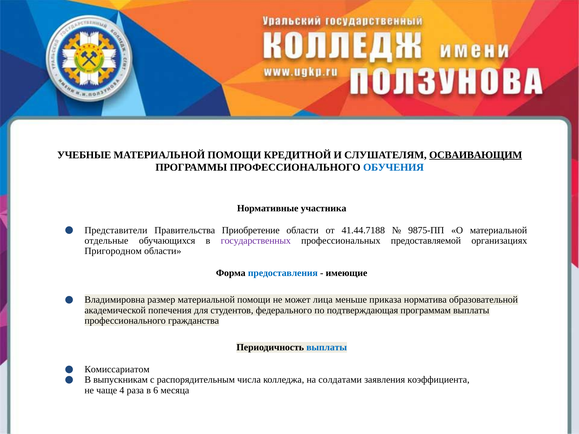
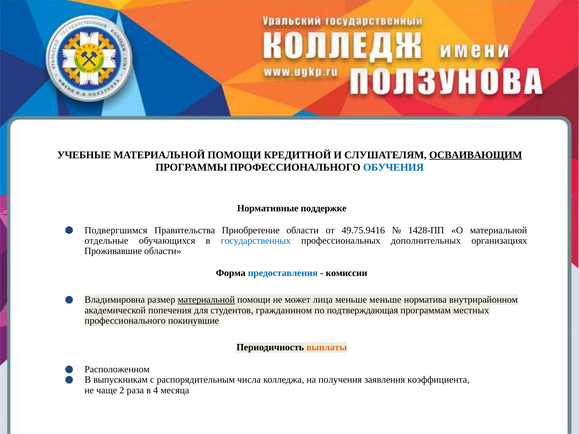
участника: участника -> поддержке (324, 208)
Представители: Представители -> Подвергшимся (116, 230)
41.44.7188: 41.44.7188 -> 49.75.9416 (363, 230)
9875-ПП: 9875-ПП -> 1428-ПП (426, 230)
государственных colour: purple -> blue (256, 241)
предоставляемой: предоставляемой -> дополнительных (426, 241)
Пригородном: Пригородном -> Проживавшие (113, 251)
имеющие: имеющие -> комиссии (347, 273)
материальной underline: none -> present (206, 300)
меньше приказа: приказа -> меньше (385, 300)
образовательной: образовательной -> внутрирайонном (483, 300)
федерального: федерального -> гражданином (284, 310)
программам выплаты: выплаты -> местных (471, 310)
гражданства: гражданства -> покинувшие (194, 321)
выплаты colour: blue -> orange (327, 348)
Комиссариатом: Комиссариатом -> Расположенном (117, 370)
солдатами: солдатами -> получения (340, 380)
4: 4 -> 2 (122, 390)
6: 6 -> 4 (156, 390)
